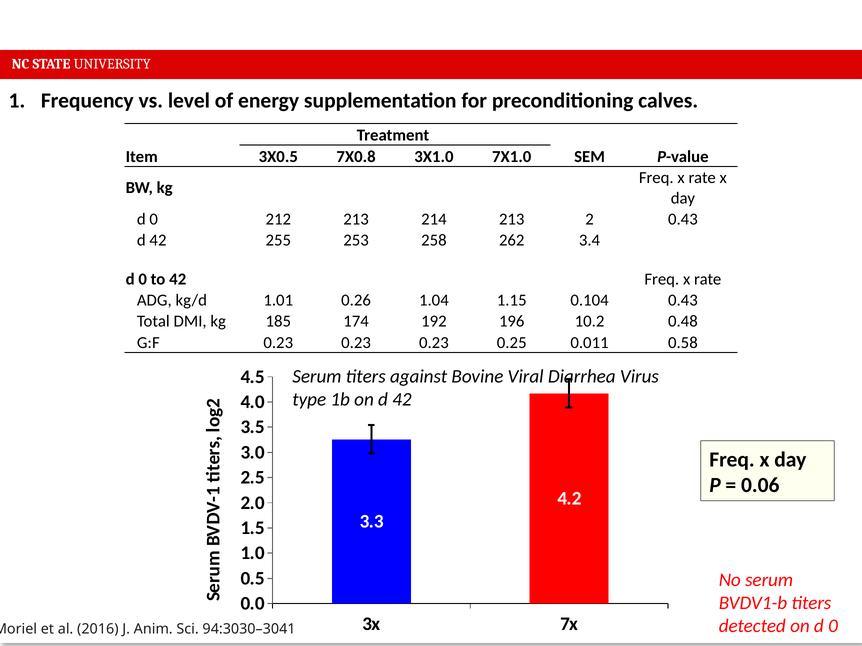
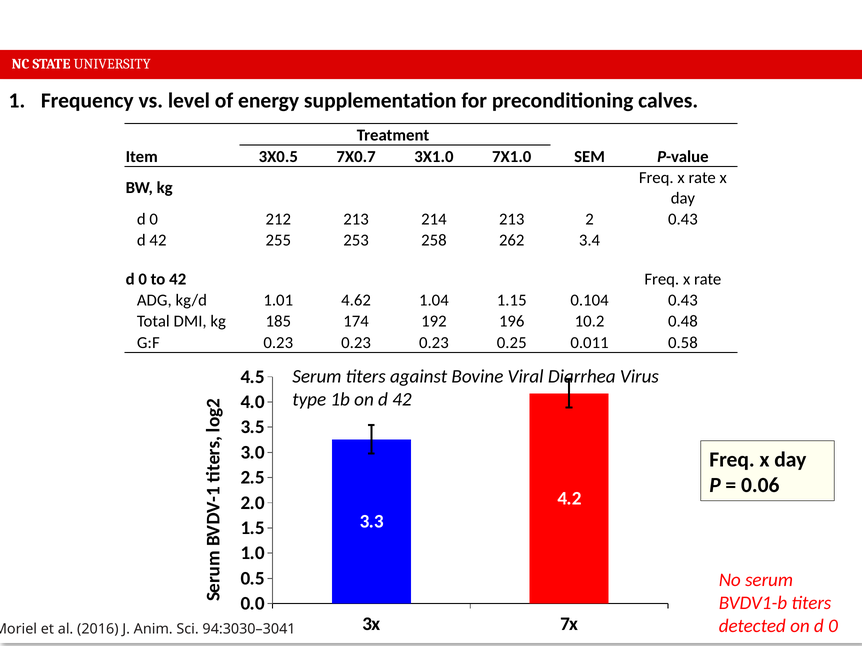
7X0.8: 7X0.8 -> 7X0.7 (356, 157)
0.26: 0.26 -> 4.62 (356, 300)
